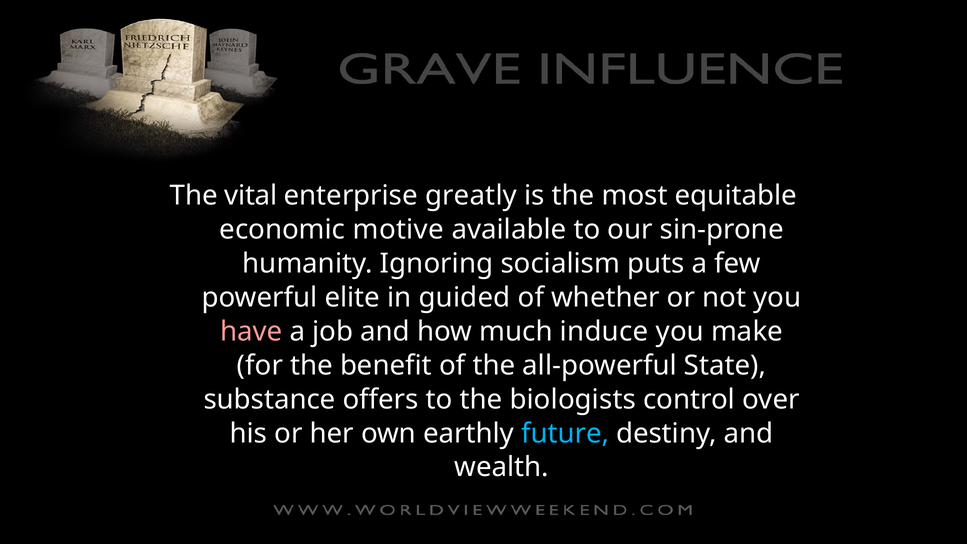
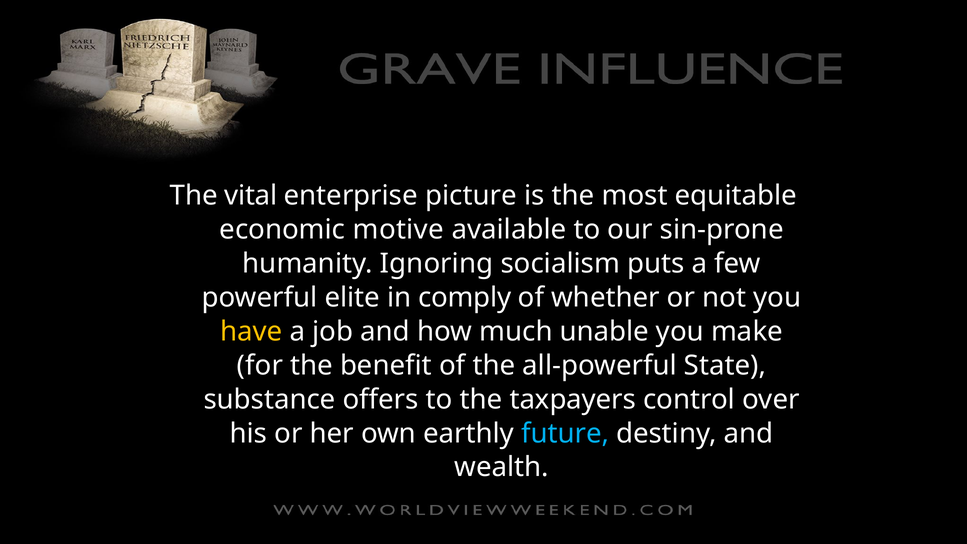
greatly: greatly -> picture (471, 196)
guided: guided -> comply (465, 298)
have colour: pink -> yellow (251, 331)
induce: induce -> unable (604, 331)
biologists: biologists -> taxpayers (573, 399)
